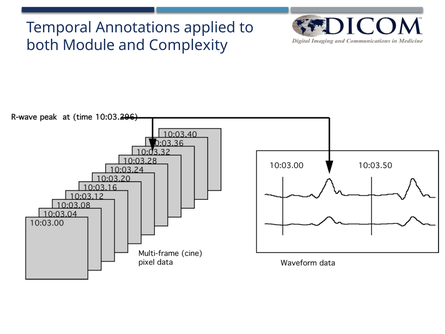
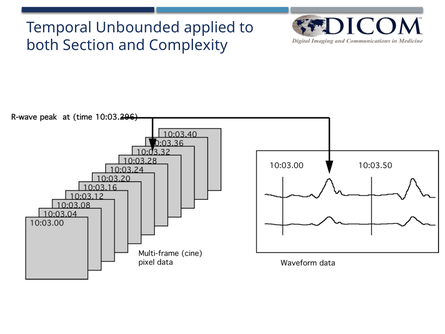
Annotations: Annotations -> Unbounded (138, 28)
Module: Module -> Section (89, 45)
